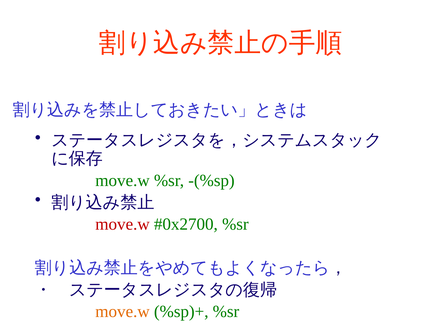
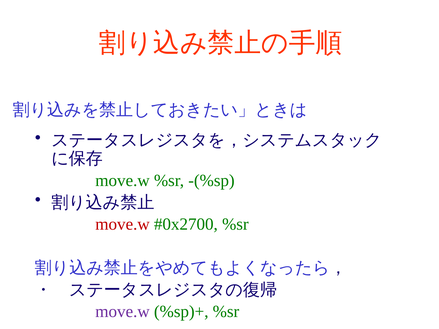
move.w colour: orange -> purple (123, 312)
